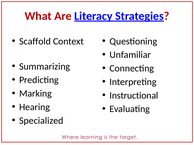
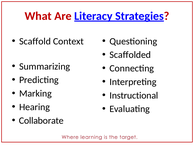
Unfamiliar: Unfamiliar -> Scaffolded (130, 55)
Specialized: Specialized -> Collaborate (41, 121)
